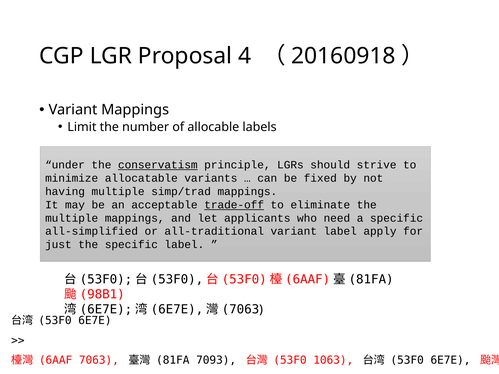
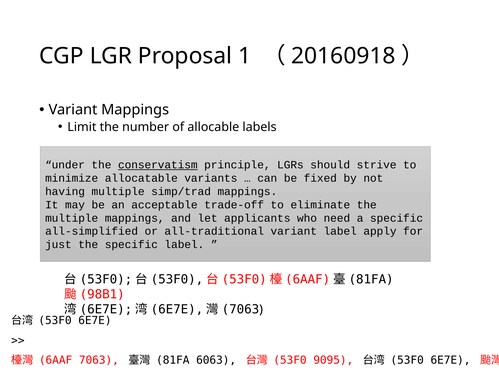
4: 4 -> 1 (245, 56)
trade-off underline: present -> none (234, 205)
7093: 7093 -> 6063 (216, 361)
1063: 1063 -> 9095 (333, 361)
